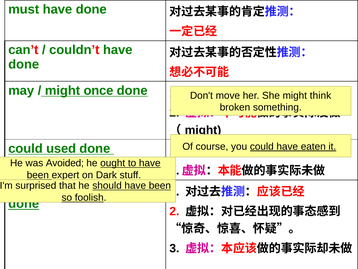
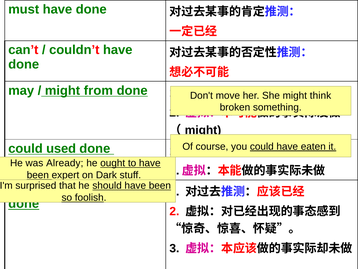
once: once -> from (98, 90)
Avoided: Avoided -> Already (65, 163)
